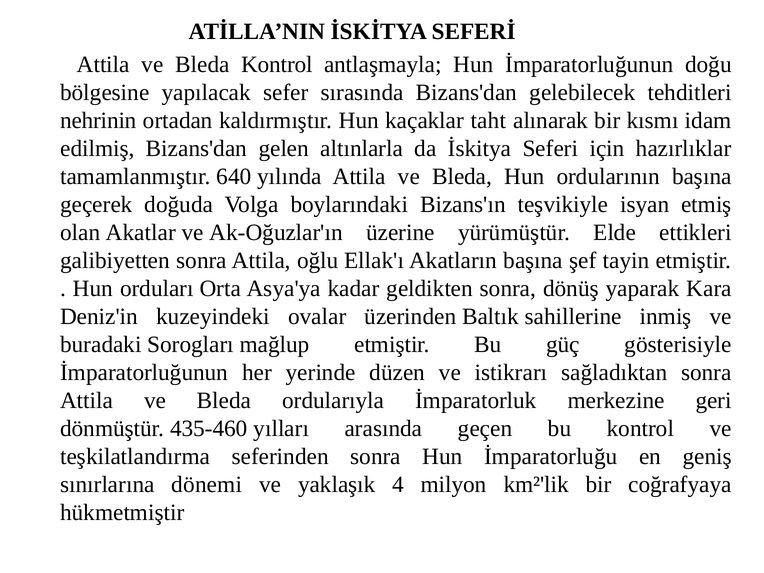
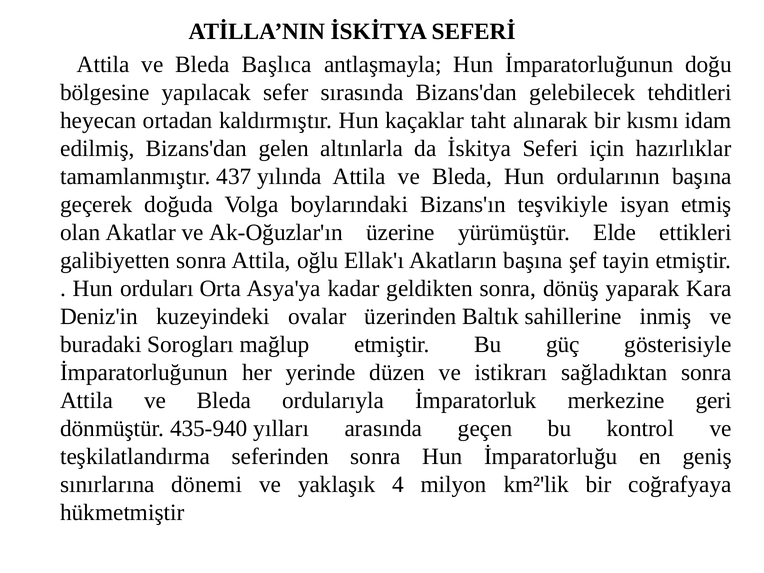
Bleda Kontrol: Kontrol -> Başlıca (277, 64)
nehrinin: nehrinin -> heyecan (98, 120)
640: 640 -> 437 (234, 176)
435-460: 435-460 -> 435-940 (209, 429)
